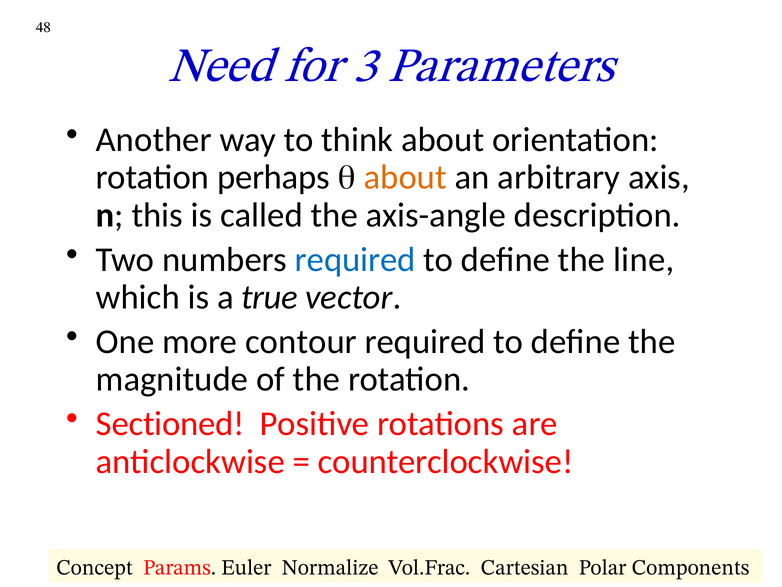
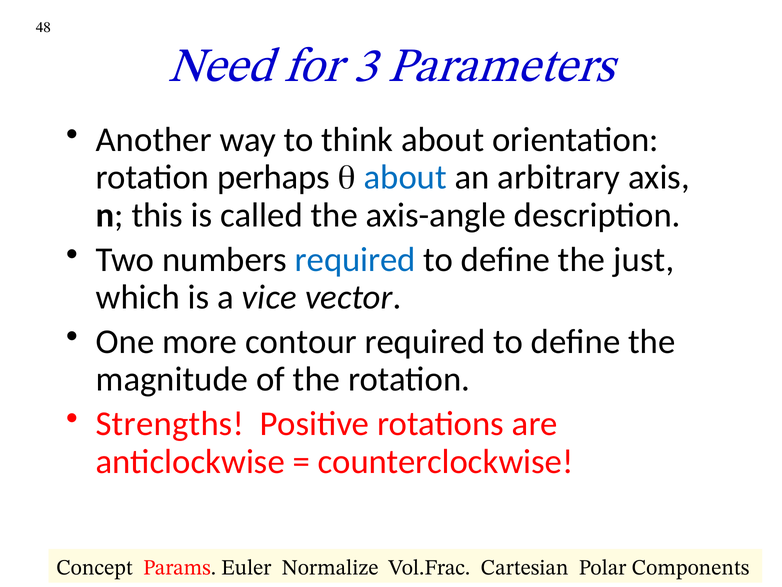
about colour: orange -> blue (405, 177)
line: line -> just (644, 259)
true: true -> vice (269, 297)
Sectioned: Sectioned -> Strengths (170, 424)
